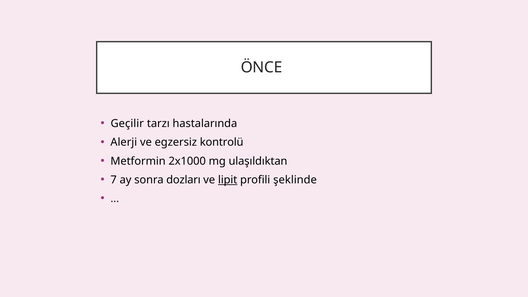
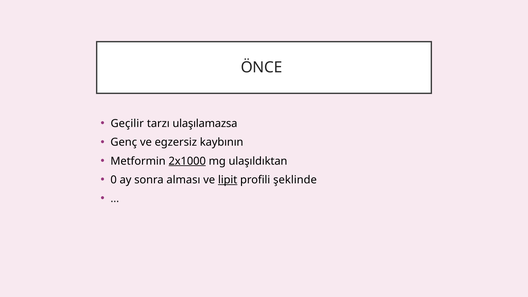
hastalarında: hastalarında -> ulaşılamazsa (205, 124)
Alerji: Alerji -> Genç (124, 142)
kontrolü: kontrolü -> kaybının (222, 142)
2x1000 underline: none -> present (187, 161)
7: 7 -> 0 (114, 180)
dozları: dozları -> alması (183, 180)
